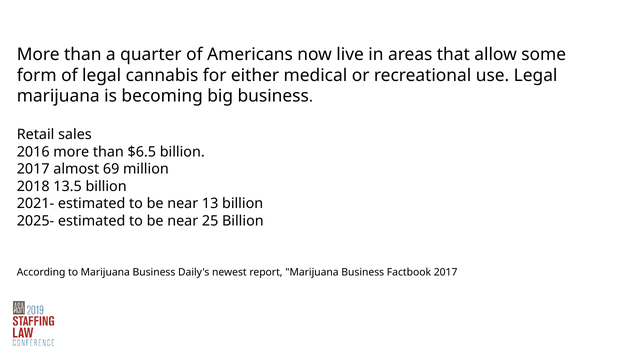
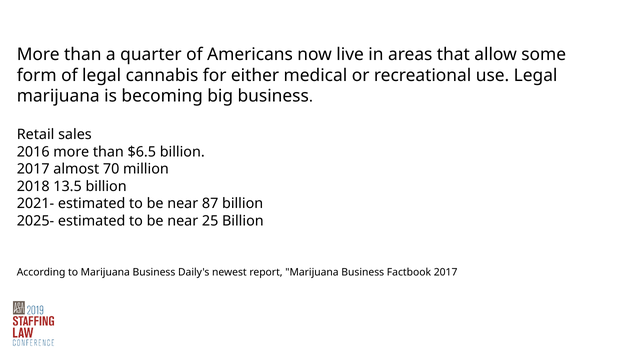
69: 69 -> 70 (111, 169)
13: 13 -> 87 (210, 203)
